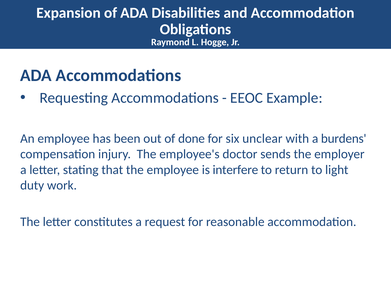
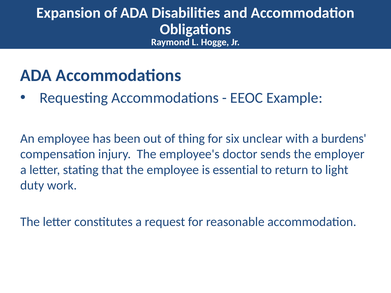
done: done -> thing (191, 139)
interfere: interfere -> essential (235, 170)
